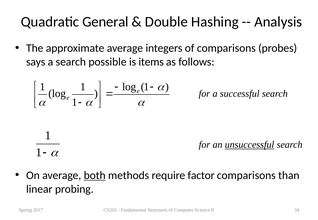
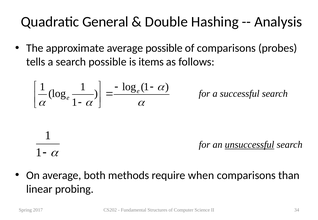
average integers: integers -> possible (164, 48)
says: says -> tells (36, 62)
both underline: present -> none (95, 175)
factor: factor -> when (201, 175)
